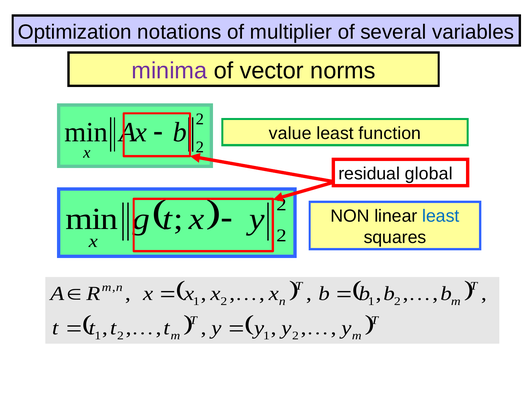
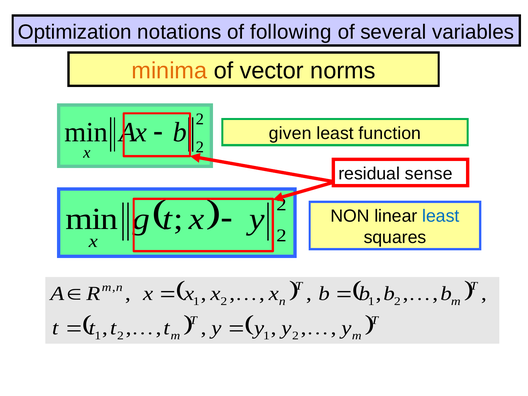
multiplier: multiplier -> following (291, 32)
minima colour: purple -> orange (169, 71)
value: value -> given (290, 133)
global: global -> sense (429, 174)
